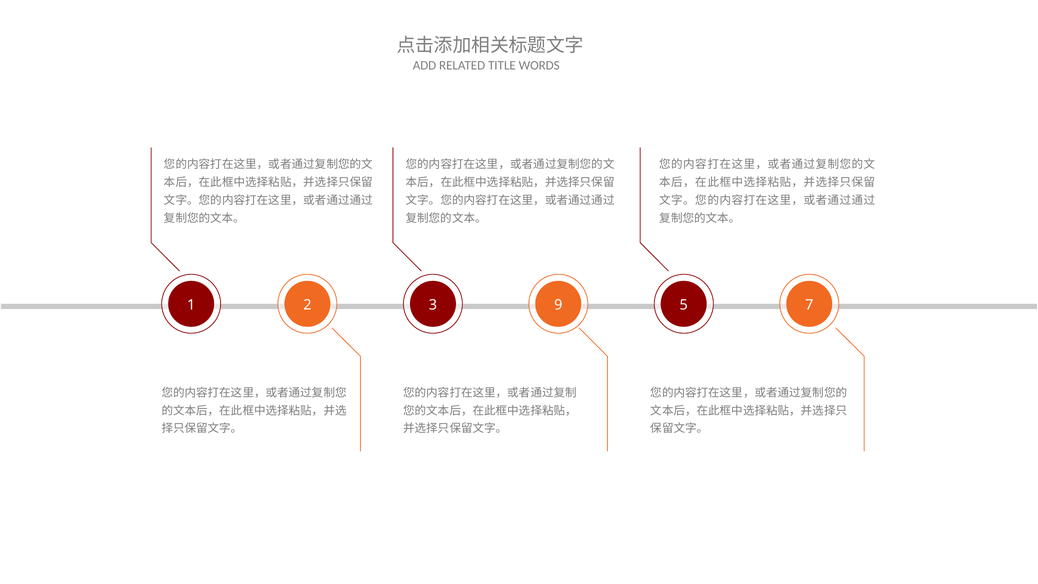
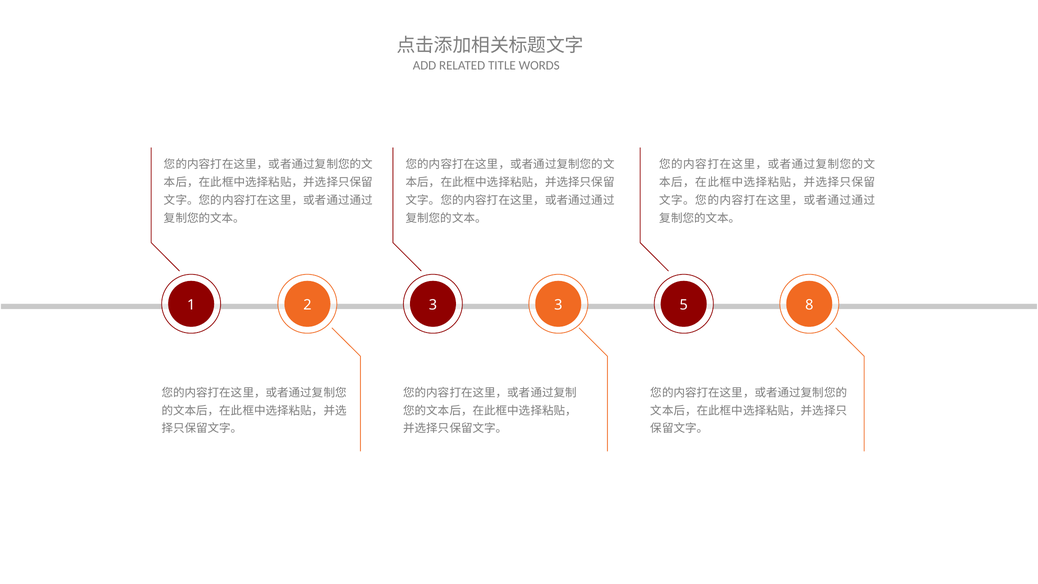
3 9: 9 -> 3 (558, 305)
7: 7 -> 8 (809, 305)
